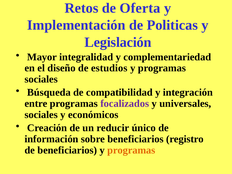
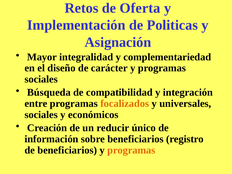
Legislación: Legislación -> Asignación (118, 42)
estudios: estudios -> carácter (109, 68)
focalizados colour: purple -> orange (125, 104)
